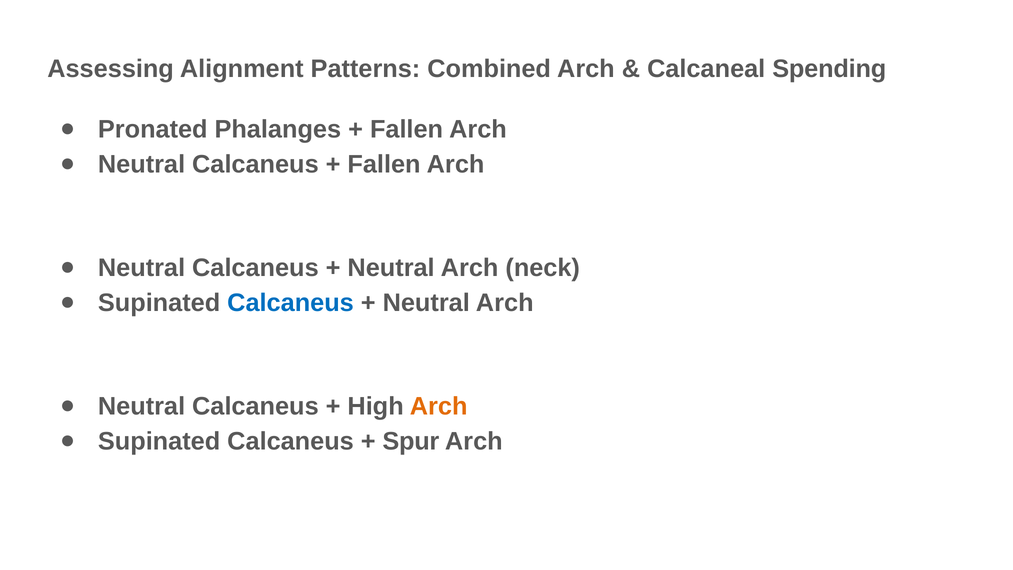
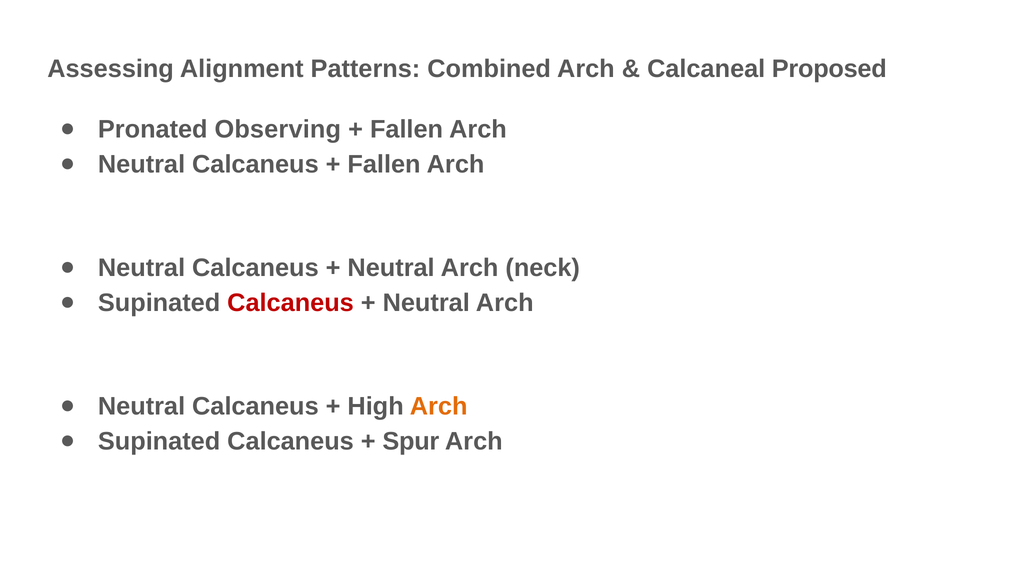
Spending: Spending -> Proposed (829, 69)
Phalanges: Phalanges -> Observing (278, 129)
Calcaneus colour: blue -> red (291, 303)
